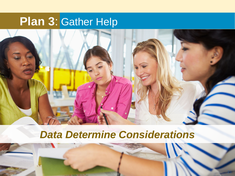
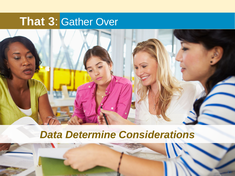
Plan: Plan -> That (32, 22)
Help: Help -> Over (107, 22)
